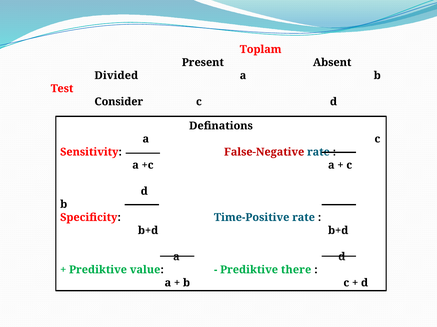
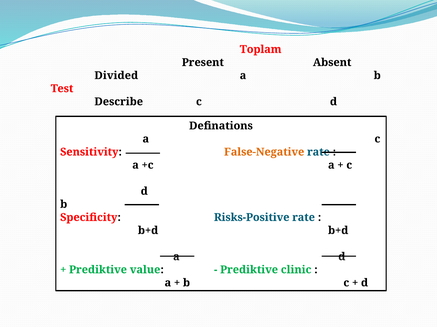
Consider: Consider -> Describe (119, 102)
False-Negative colour: red -> orange (264, 152)
Time-Positive: Time-Positive -> Risks-Positive (252, 218)
there: there -> clinic (296, 270)
